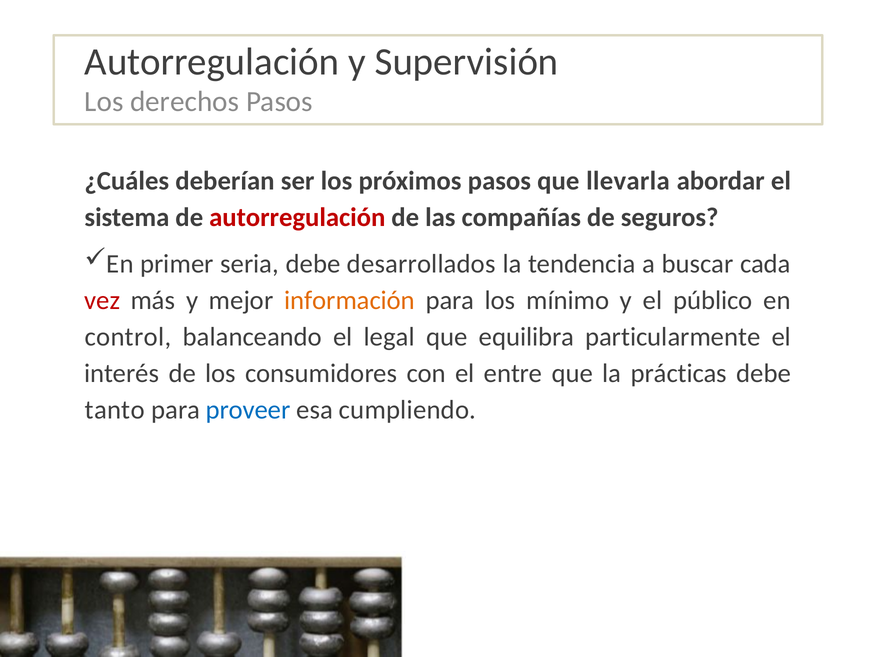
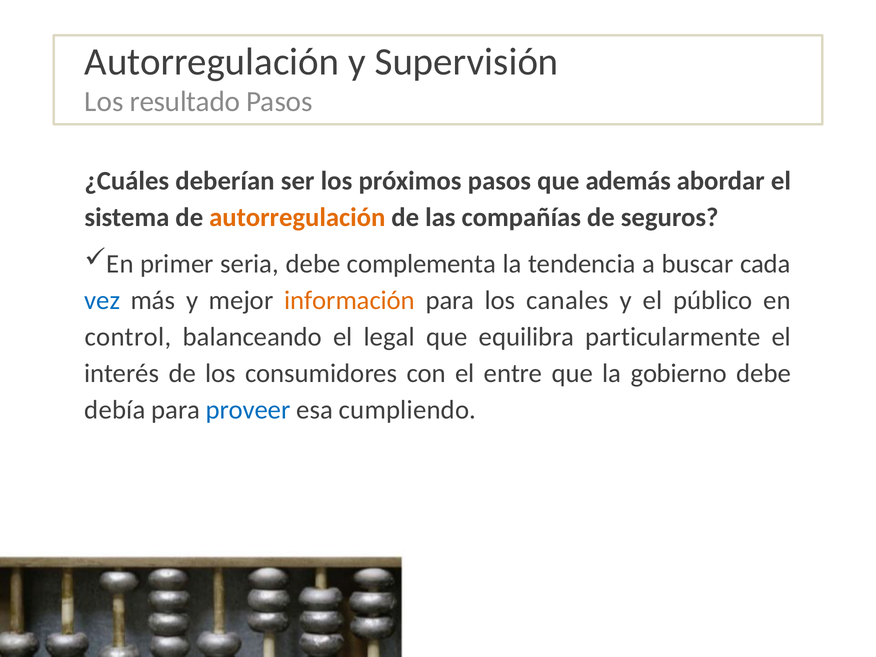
derechos: derechos -> resultado (185, 102)
llevarla: llevarla -> además (628, 181)
autorregulación colour: red -> orange (297, 217)
desarrollados: desarrollados -> complementa (421, 264)
vez colour: red -> blue (102, 300)
mínimo: mínimo -> canales (568, 300)
prácticas: prácticas -> gobierno (679, 374)
tanto: tanto -> debía (115, 410)
